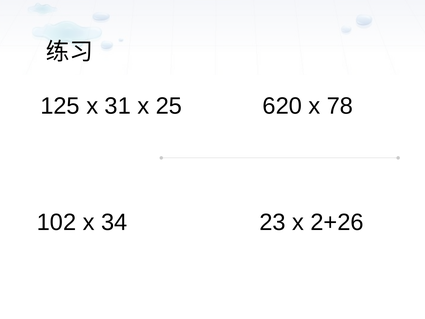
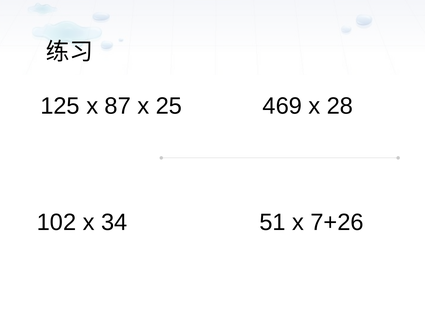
31: 31 -> 87 (118, 106)
620: 620 -> 469 (282, 106)
78: 78 -> 28 (340, 106)
23: 23 -> 51 (273, 222)
2+26: 2+26 -> 7+26 (337, 222)
